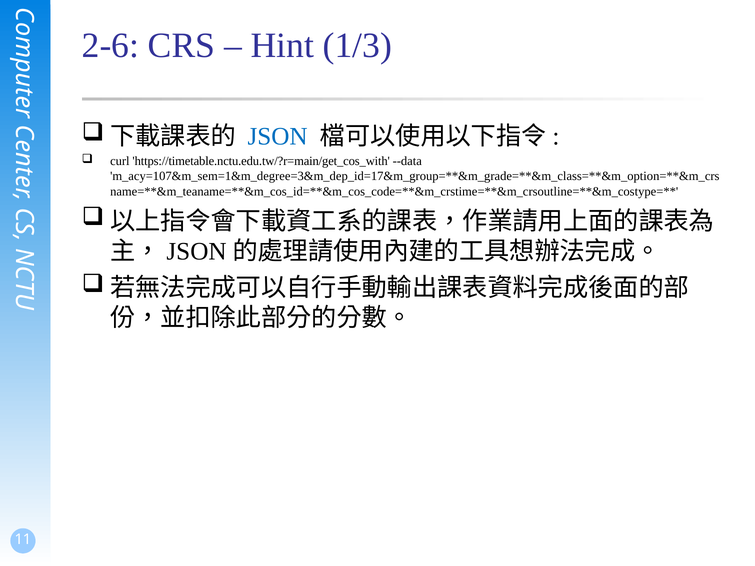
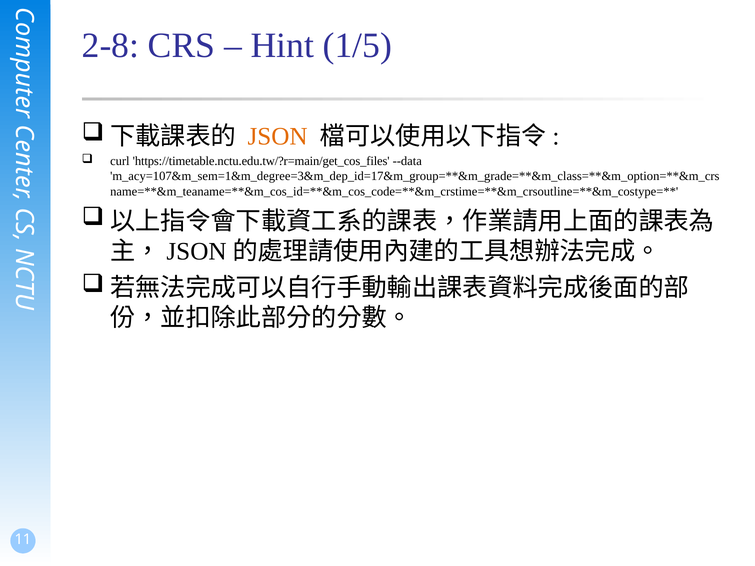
2-6: 2-6 -> 2-8 (110, 45)
1/3: 1/3 -> 1/5 (357, 45)
JSON colour: blue -> orange (278, 136)
https://timetable.nctu.edu.tw/?r=main/get_cos_with: https://timetable.nctu.edu.tw/?r=main/get_cos_with -> https://timetable.nctu.edu.tw/?r=main/get_cos_files (261, 161)
